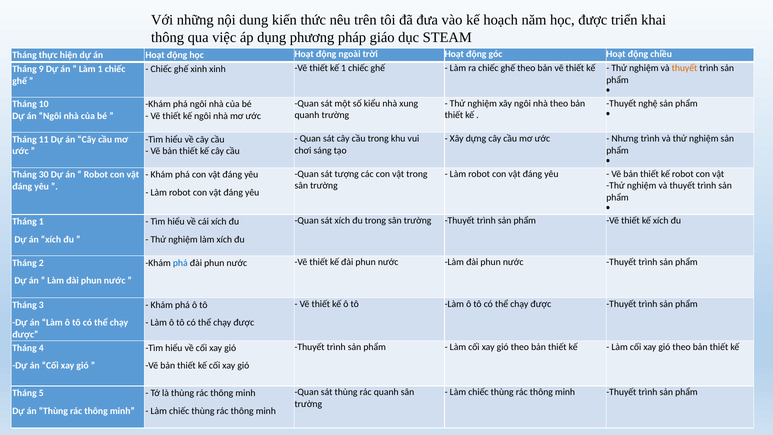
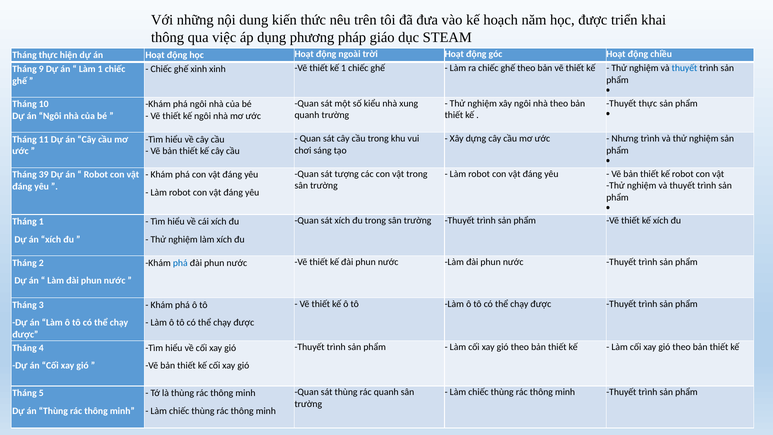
thuyết colour: orange -> blue (685, 68)
Thuyết nghệ: nghệ -> thực (648, 103)
30: 30 -> 39 (44, 175)
